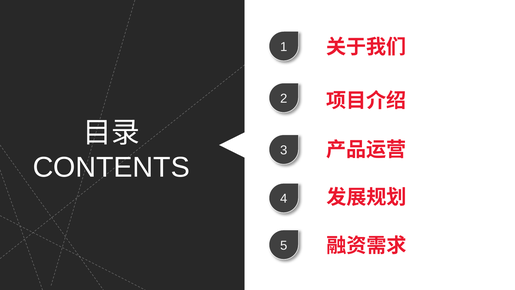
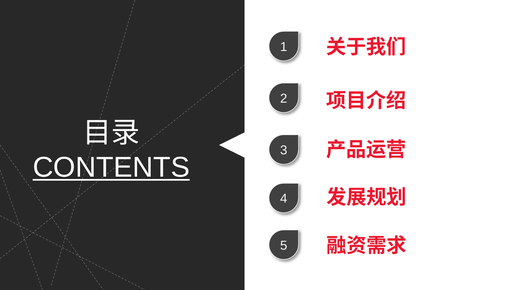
CONTENTS underline: none -> present (111, 167)
